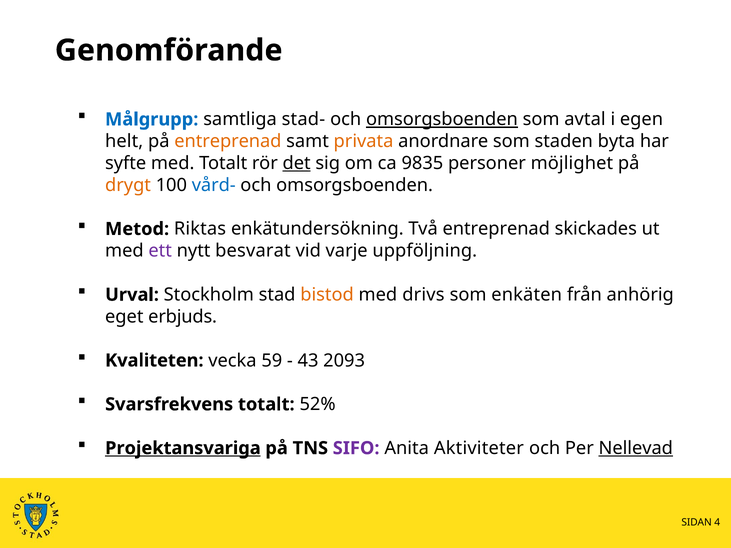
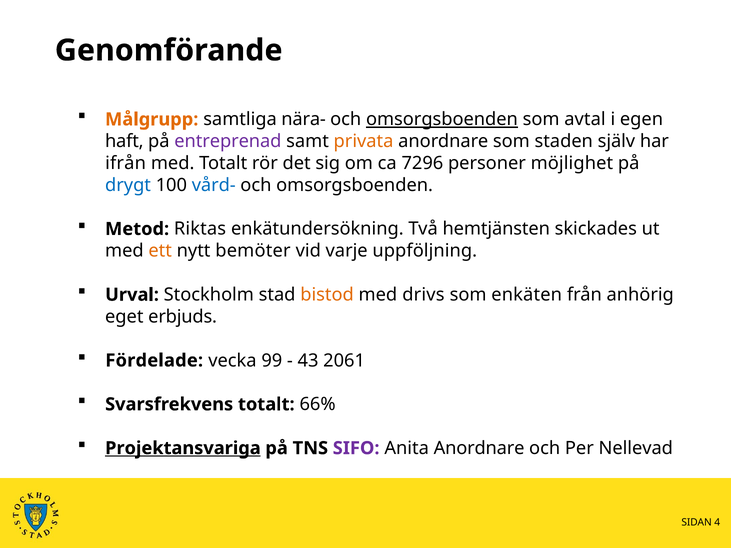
Målgrupp colour: blue -> orange (152, 119)
stad-: stad- -> nära- (304, 119)
helt: helt -> haft (124, 141)
entreprenad colour: orange -> purple (228, 141)
byta: byta -> själv (616, 141)
syfte: syfte -> ifrån (126, 163)
det underline: present -> none (297, 163)
9835: 9835 -> 7296 (422, 163)
drygt colour: orange -> blue (128, 185)
Två entreprenad: entreprenad -> hemtjänsten (496, 229)
ett colour: purple -> orange (160, 251)
besvarat: besvarat -> bemöter (253, 251)
Kvaliteten: Kvaliteten -> Fördelade (154, 361)
59: 59 -> 99 (272, 361)
2093: 2093 -> 2061 (344, 361)
52%: 52% -> 66% (318, 405)
Anita Aktiviteter: Aktiviteter -> Anordnare (479, 448)
Nellevad underline: present -> none (636, 448)
